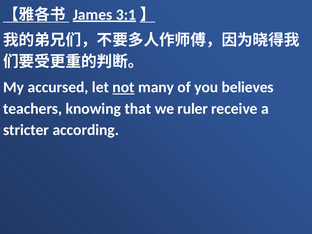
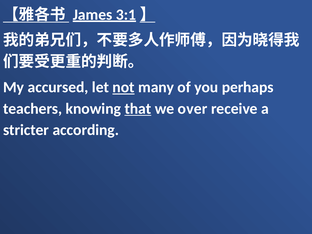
believes: believes -> perhaps (248, 87)
that underline: none -> present (138, 109)
ruler: ruler -> over (193, 109)
